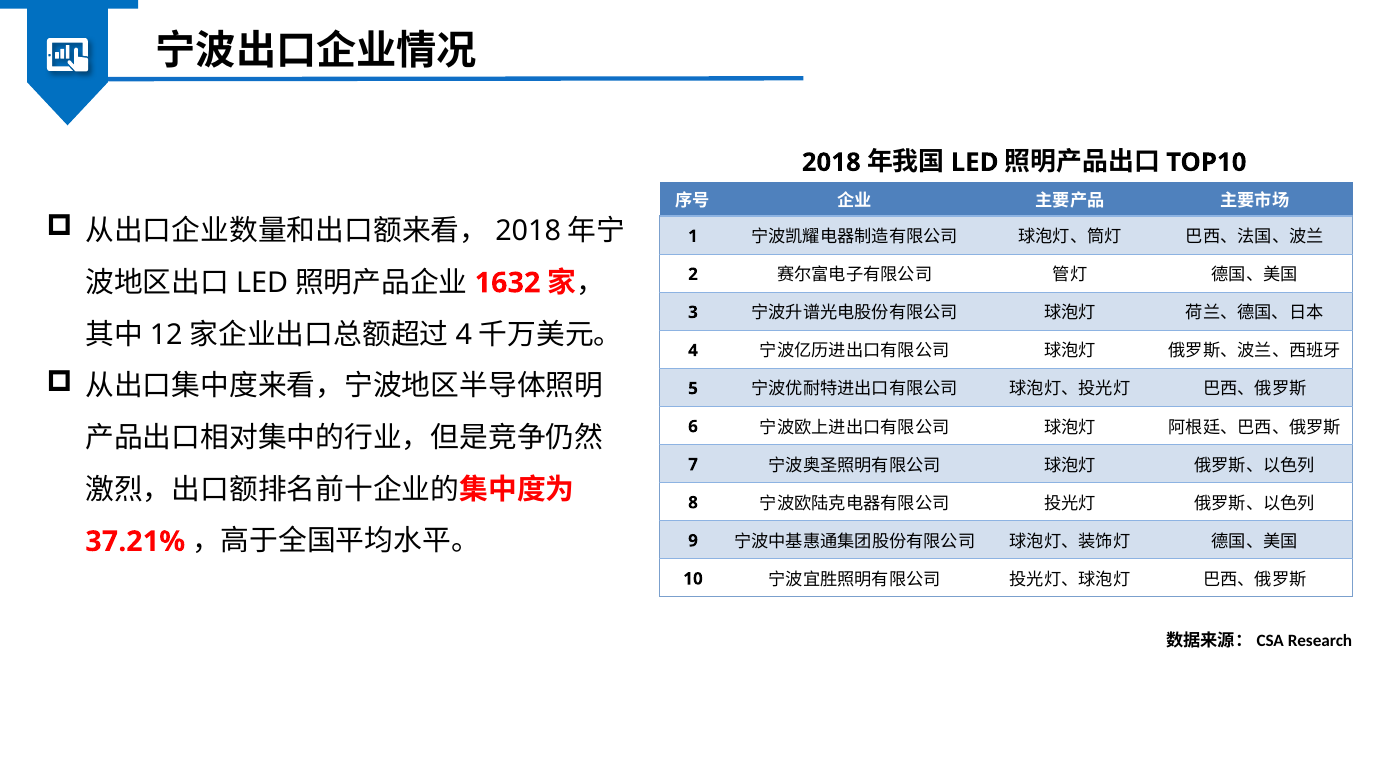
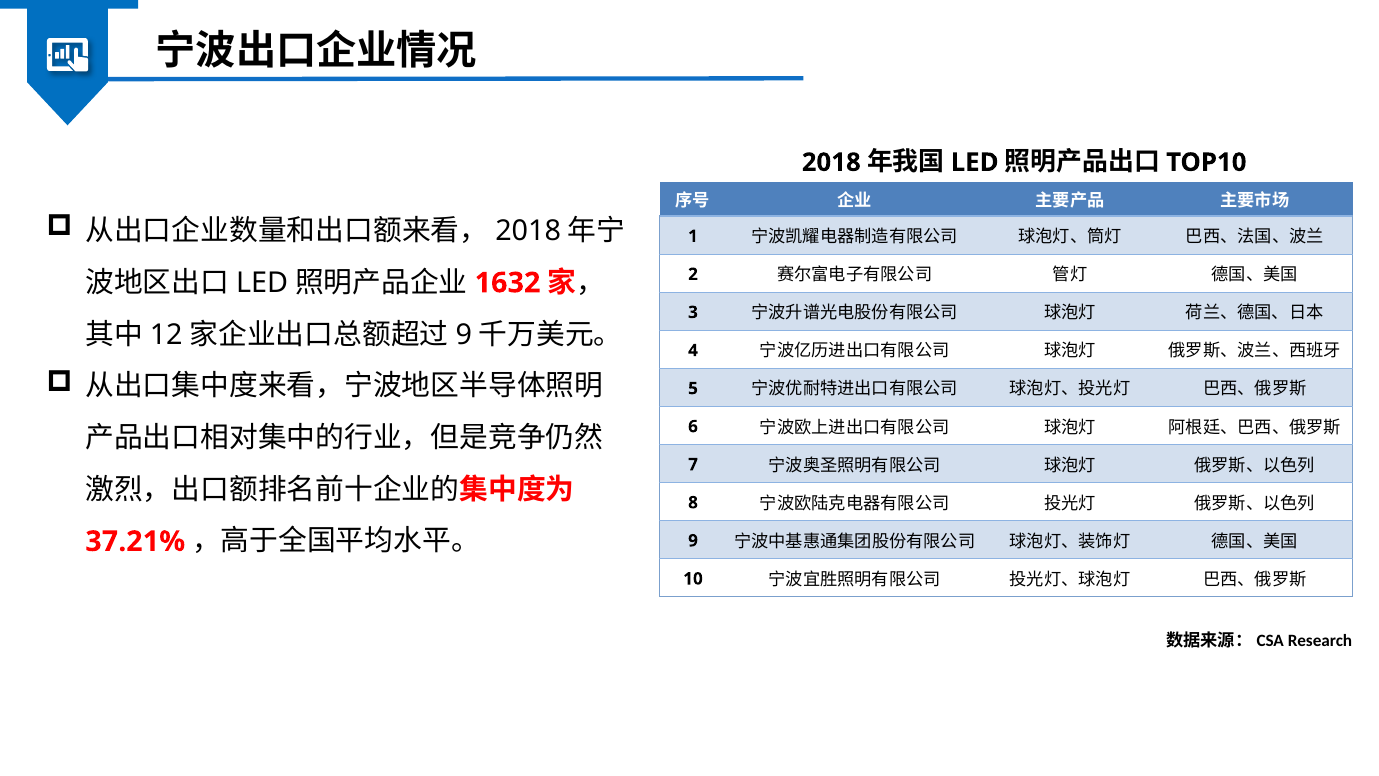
4: 4 -> 9 (464, 334)
